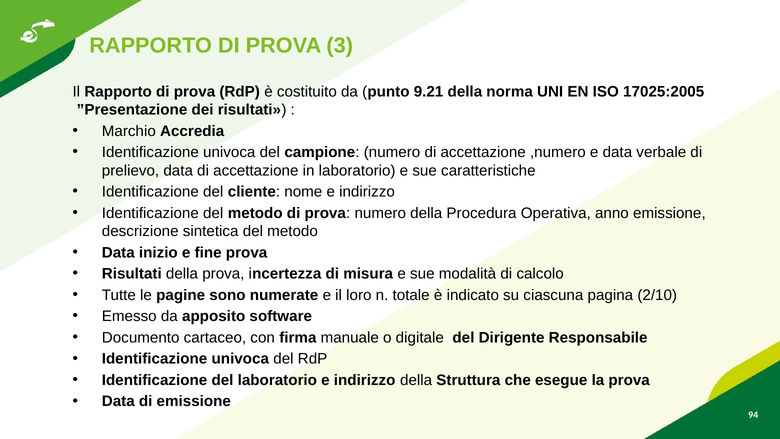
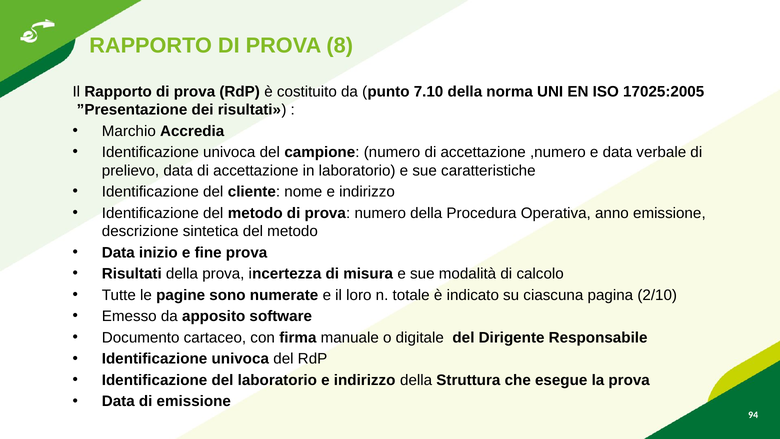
3: 3 -> 8 (340, 46)
9.21: 9.21 -> 7.10 (429, 91)
